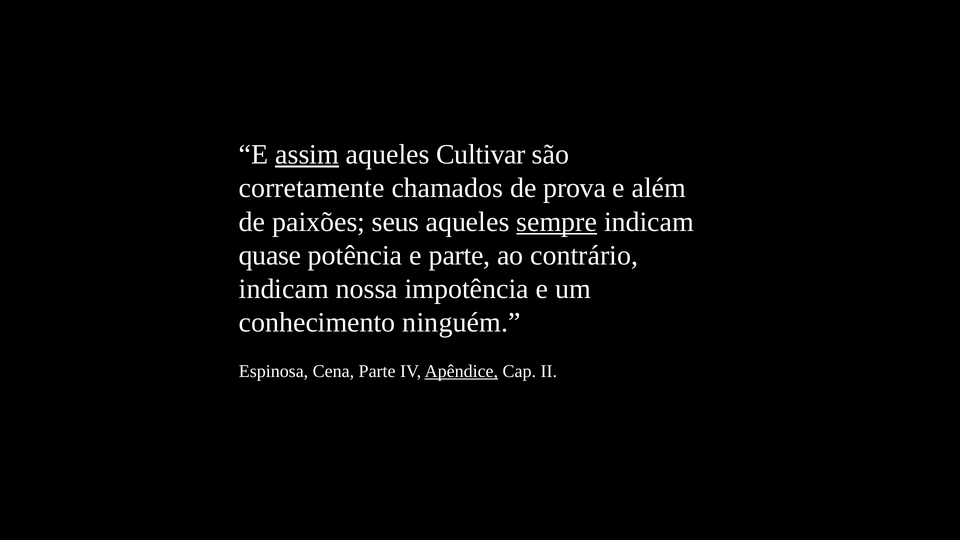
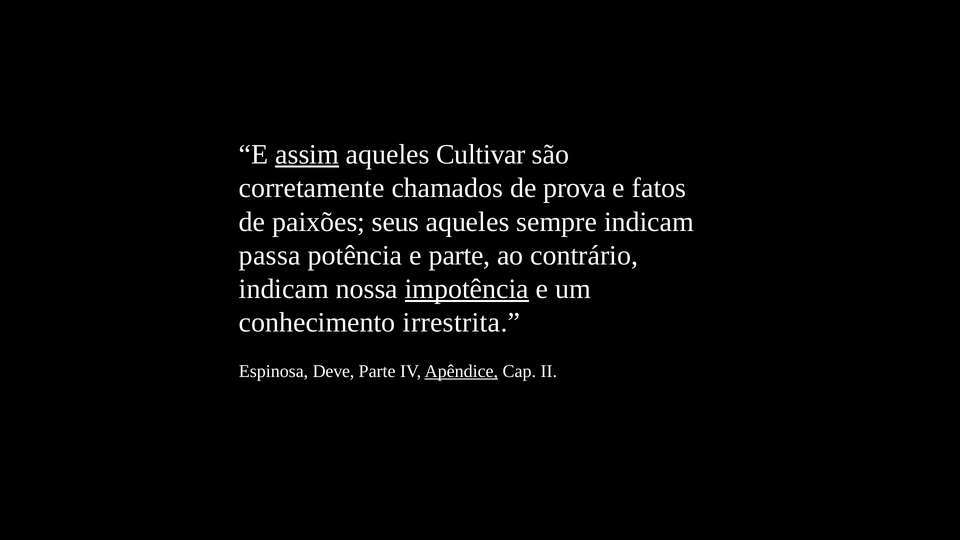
além: além -> fatos (659, 188)
sempre underline: present -> none (557, 222)
quase: quase -> passa (270, 255)
impotência underline: none -> present (467, 289)
ninguém: ninguém -> irrestrita (462, 323)
Cena: Cena -> Deve (334, 371)
